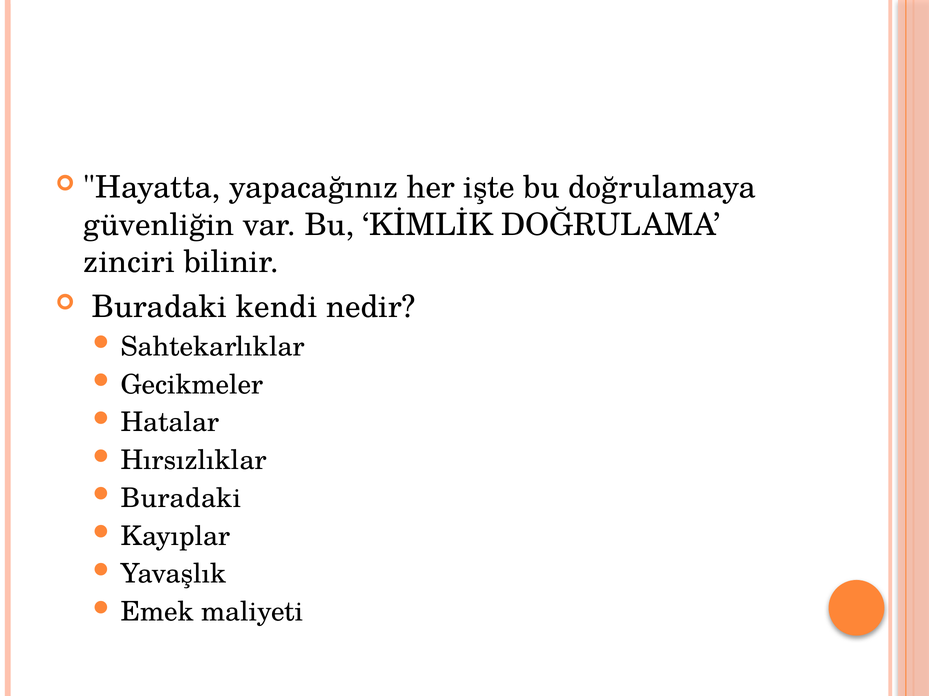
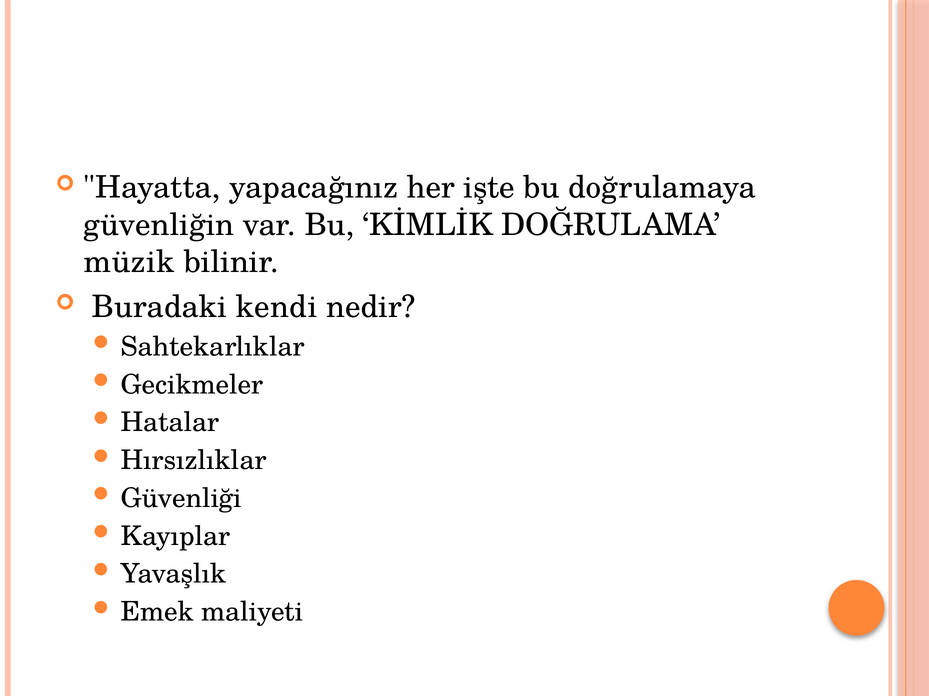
zinciri: zinciri -> müzik (129, 262)
Buradaki: Buradaki -> Güvenliği (181, 499)
